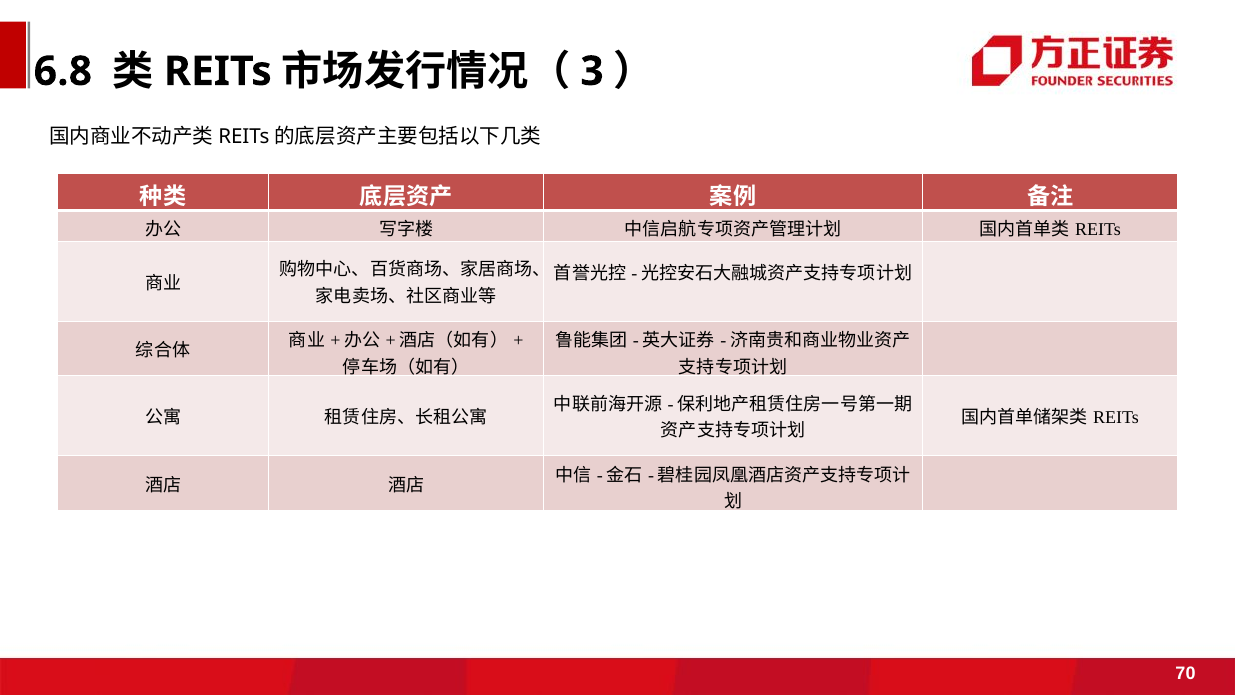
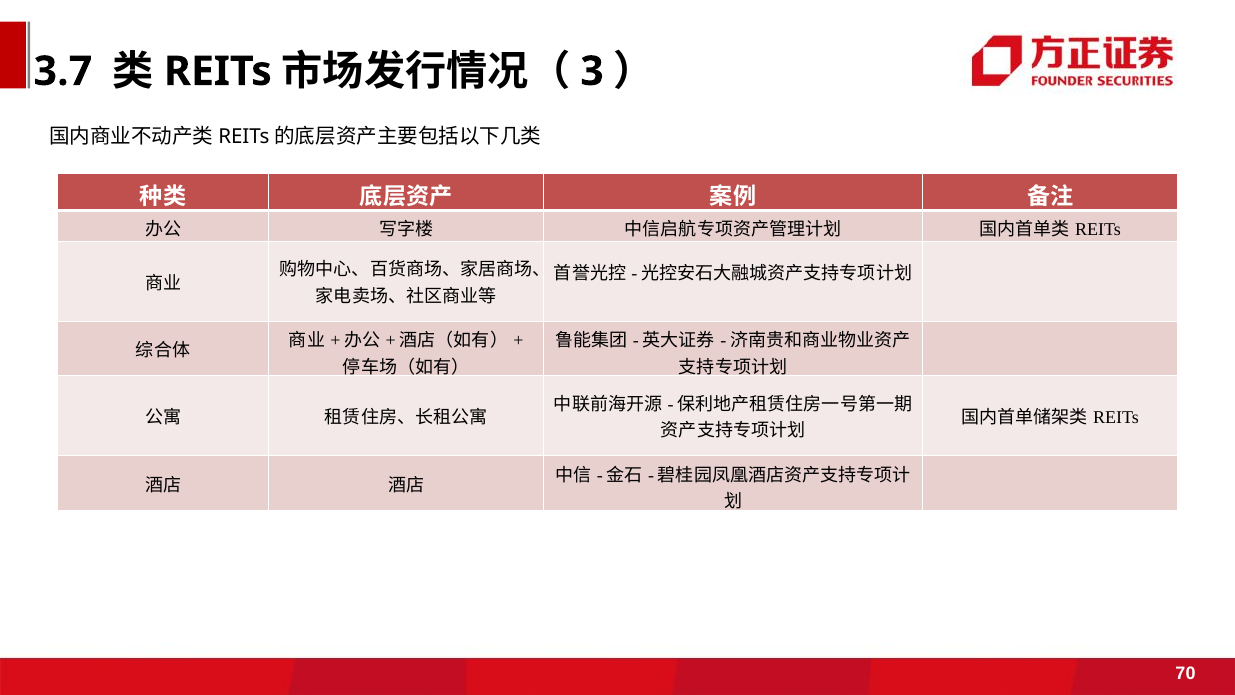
6.8: 6.8 -> 3.7 (63, 71)
